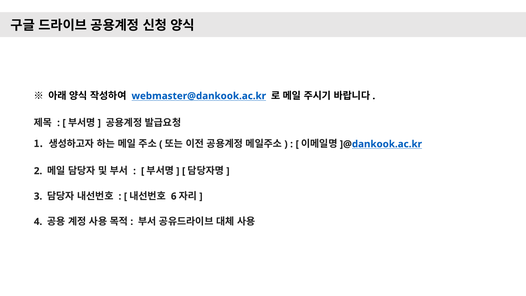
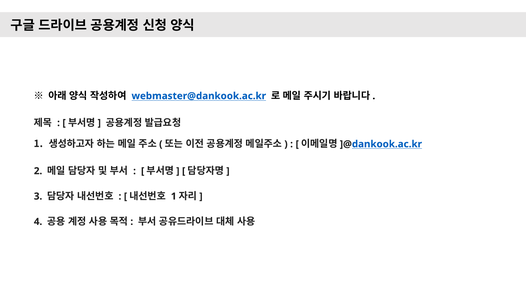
6: 6 -> 1 (174, 196)
